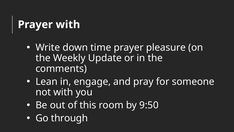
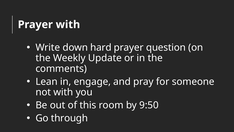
time: time -> hard (101, 47)
pleasure: pleasure -> question (166, 47)
